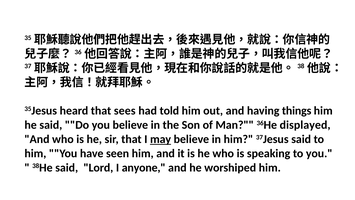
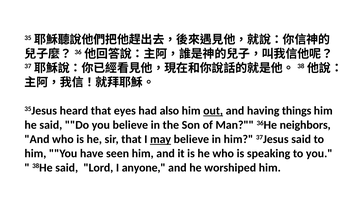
sees: sees -> eyes (125, 111)
told: told -> also (169, 111)
out underline: none -> present (213, 111)
displayed: displayed -> neighbors (305, 125)
